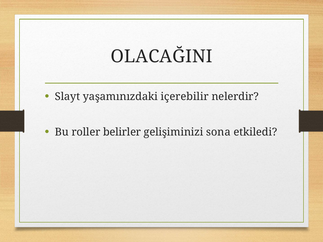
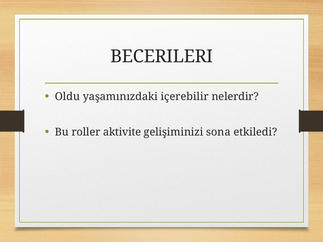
OLACAĞINI: OLACAĞINI -> BECERILERI (162, 57)
Slayt: Slayt -> Oldu (67, 97)
belirler: belirler -> aktivite (122, 132)
